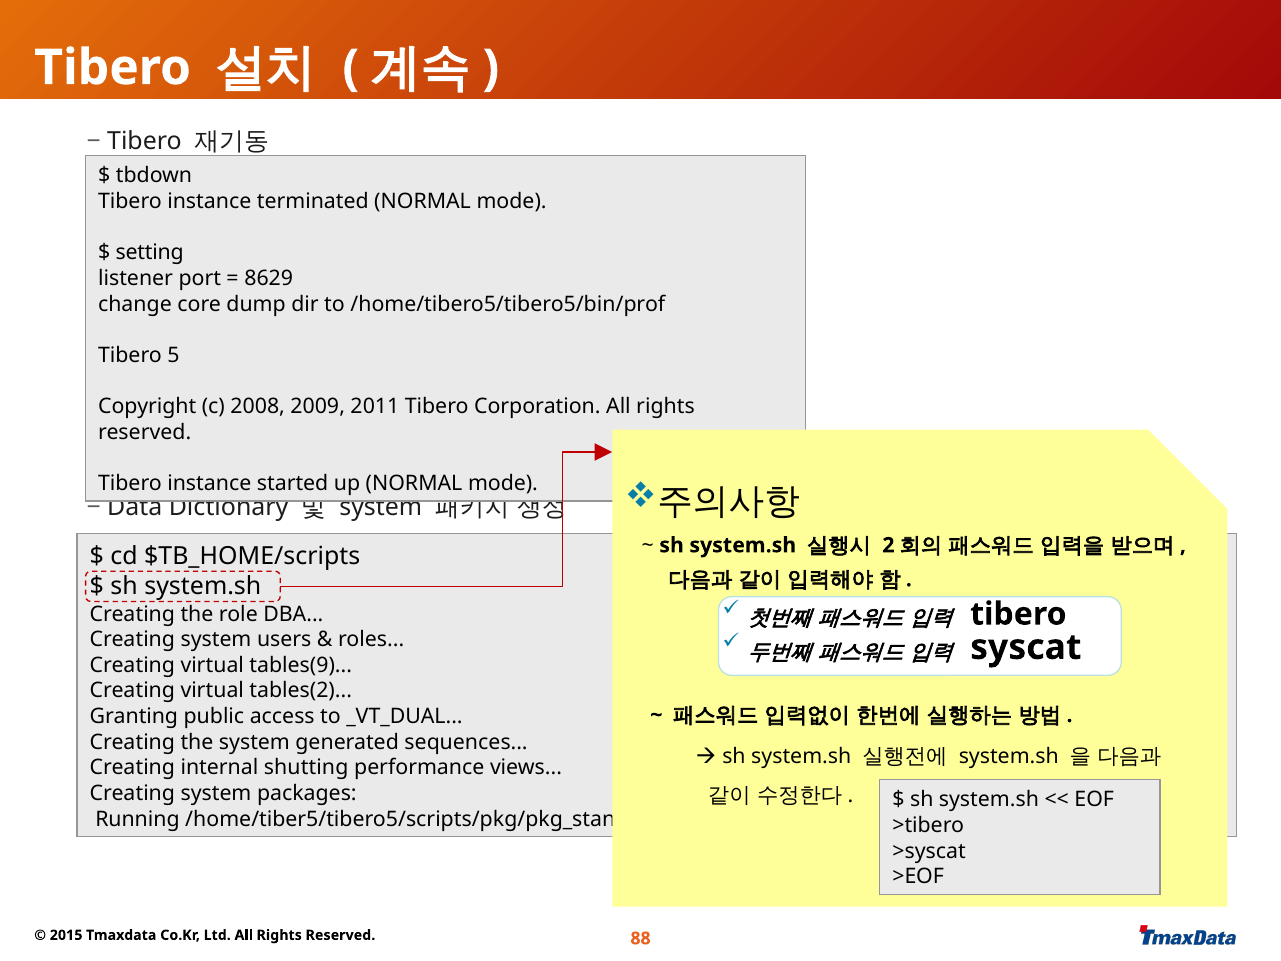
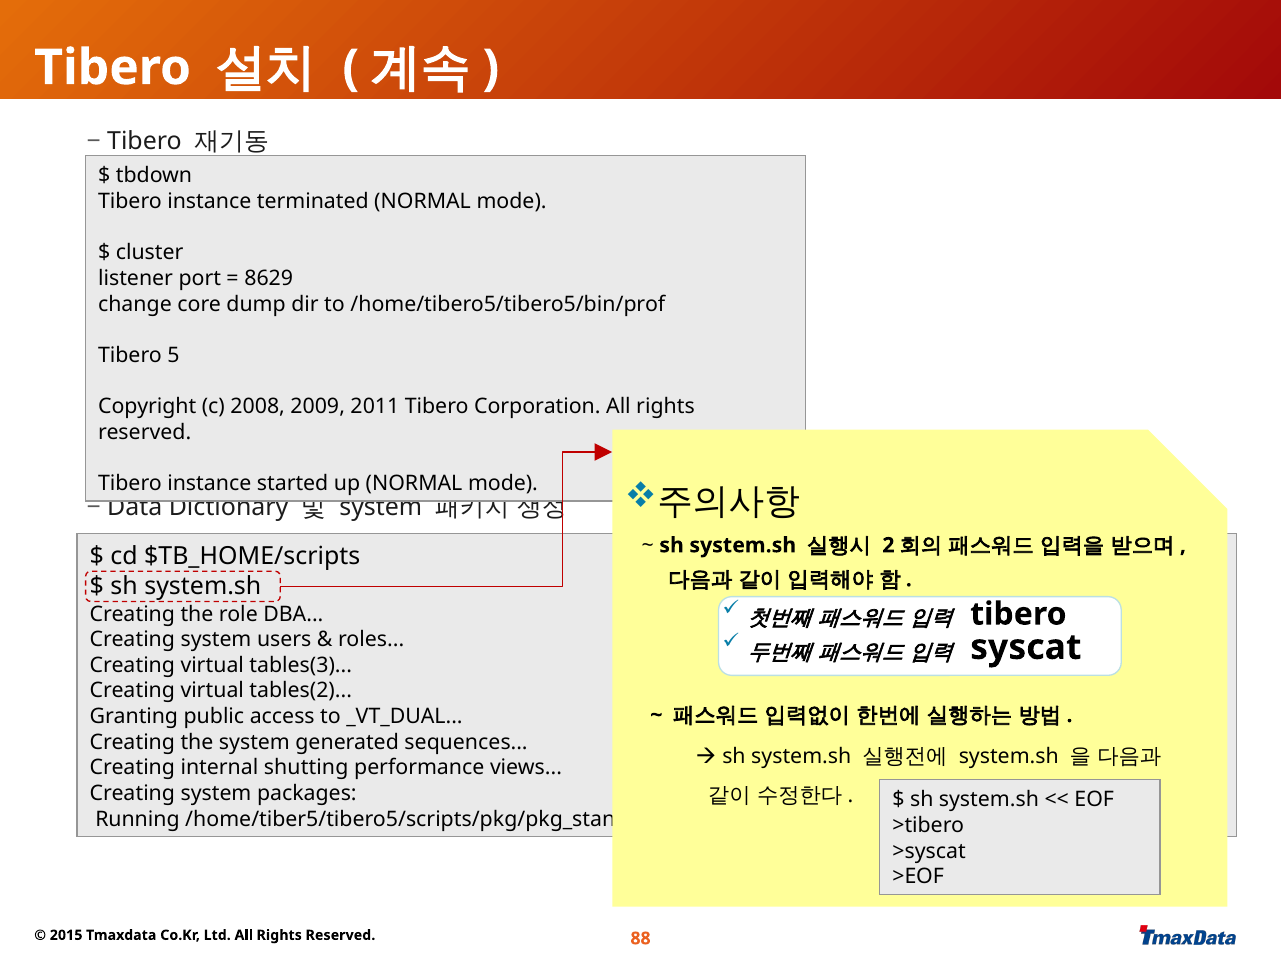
setting: setting -> cluster (150, 253)
tables(9: tables(9 -> tables(3 (301, 665)
